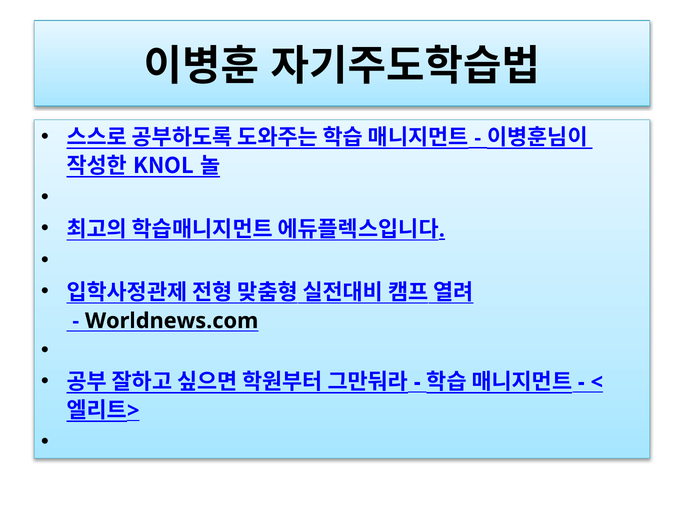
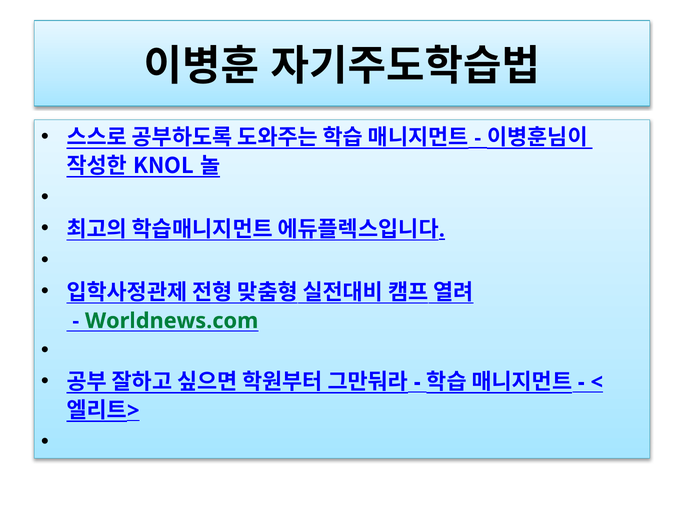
Worldnews.com colour: black -> green (172, 321)
